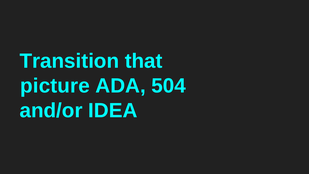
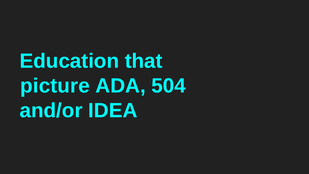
Transition: Transition -> Education (69, 61)
